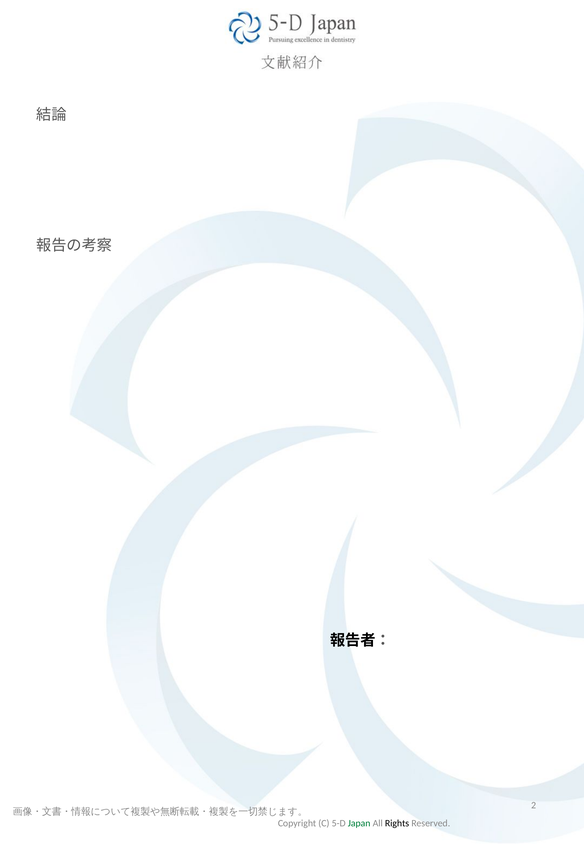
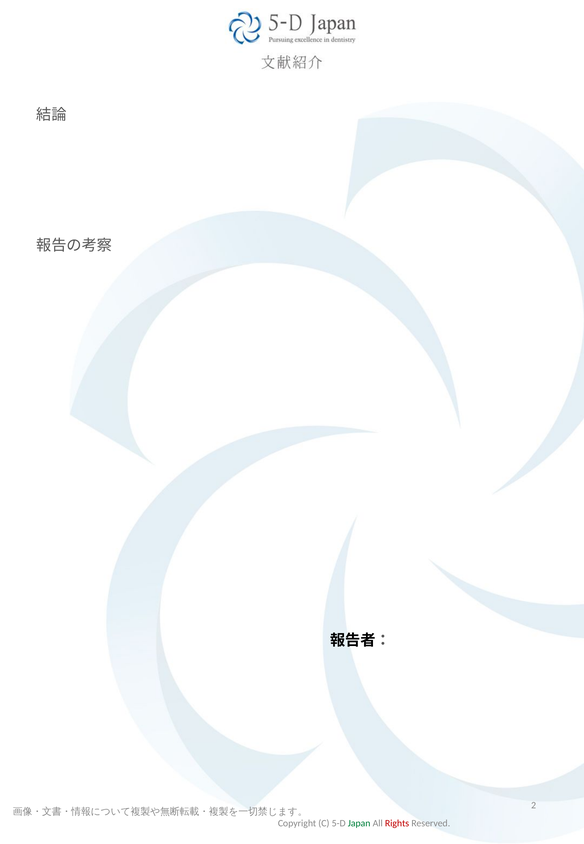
Rights colour: black -> red (397, 823)
